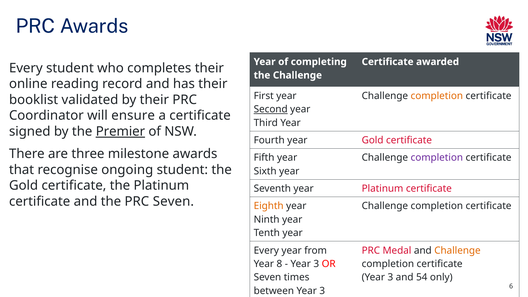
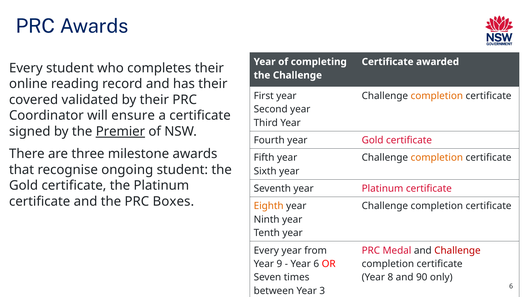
booklist: booklist -> covered (34, 100)
Second underline: present -> none (271, 109)
completion colour: purple -> orange (437, 158)
PRC Seven: Seven -> Boxes (173, 201)
Challenge colour: orange -> red (457, 250)
8: 8 -> 9 (279, 264)
3: 3 -> 6 (316, 264)
3: 3 -> 8 (390, 277)
54: 54 -> 90 (422, 277)
